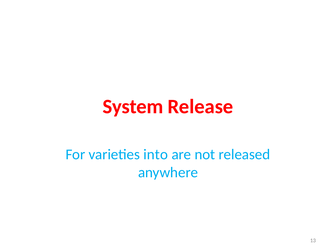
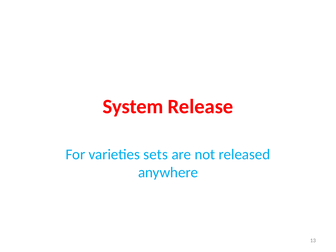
into: into -> sets (156, 154)
